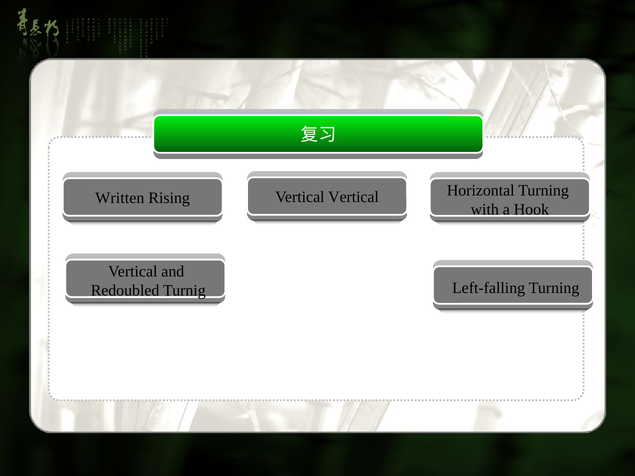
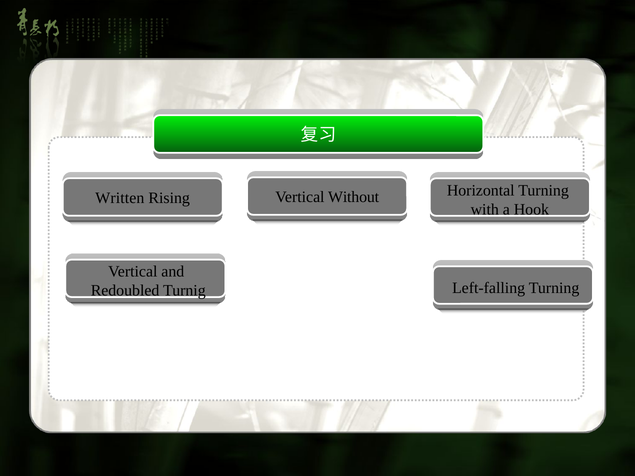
Vertical Vertical: Vertical -> Without (354, 197)
